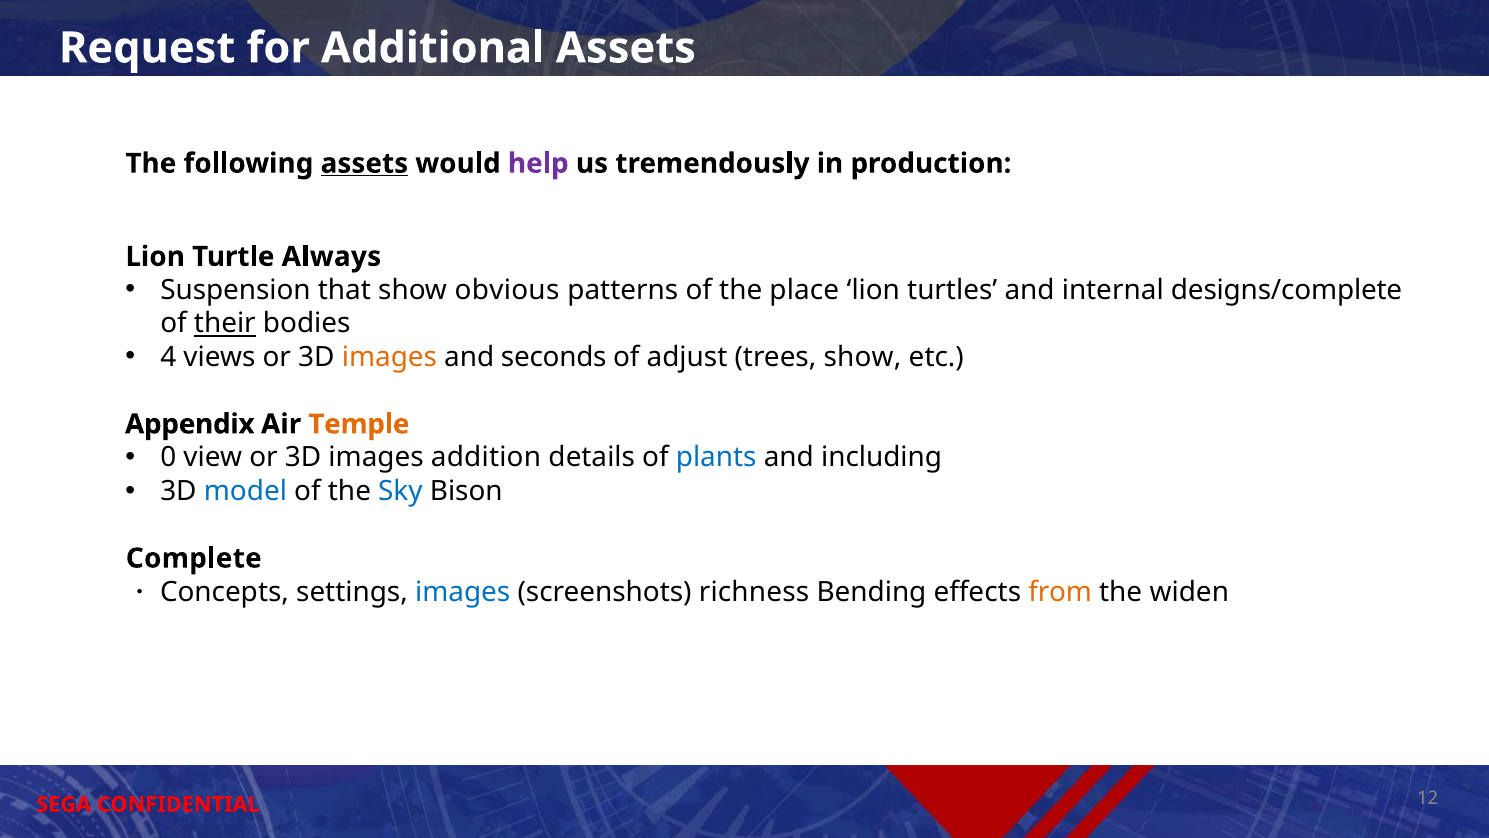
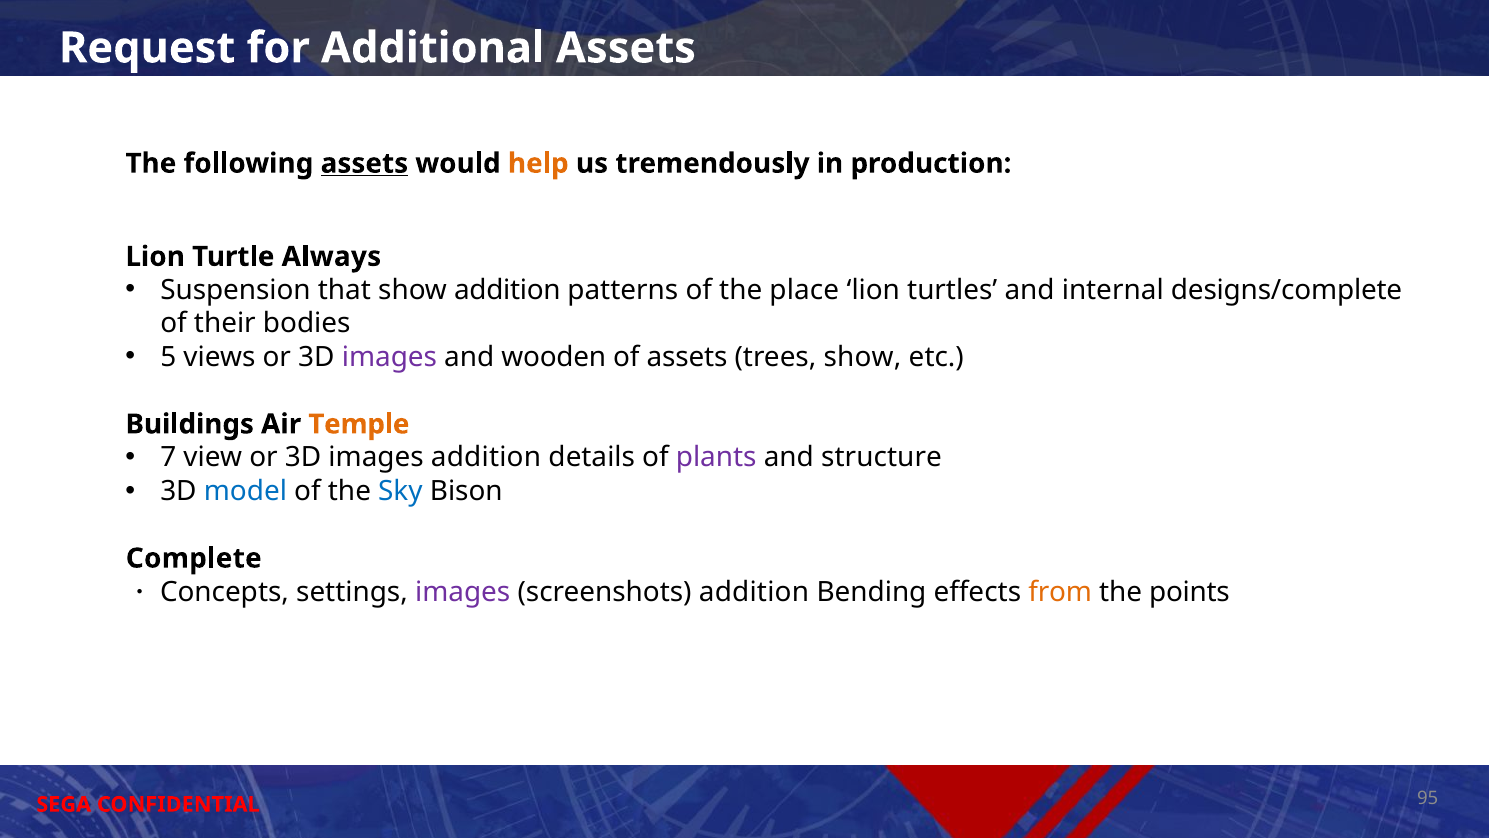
help colour: purple -> orange (538, 163)
show obvious: obvious -> addition (507, 290)
their underline: present -> none (225, 324)
4: 4 -> 5 (168, 357)
images colour: orange -> purple (389, 357)
seconds: seconds -> wooden (554, 357)
of adjust: adjust -> assets (687, 357)
Appendix: Appendix -> Buildings (190, 424)
0: 0 -> 7 (168, 458)
plants colour: blue -> purple (716, 458)
including: including -> structure (882, 458)
images colour: blue -> purple (463, 592)
screenshots richness: richness -> addition (754, 592)
widen: widen -> points (1189, 592)
12: 12 -> 95 (1428, 798)
